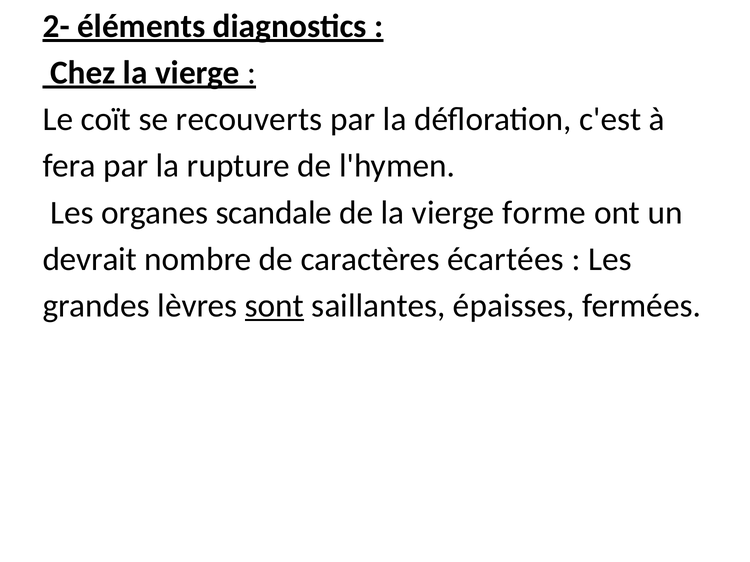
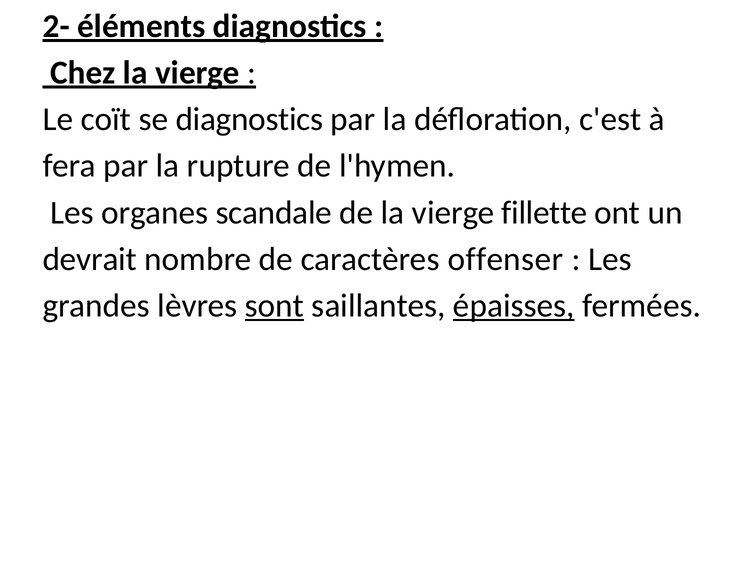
se recouverts: recouverts -> diagnostics (249, 119)
forme: forme -> fillette (544, 213)
écartées: écartées -> offenser (505, 260)
épaisses underline: none -> present (514, 306)
